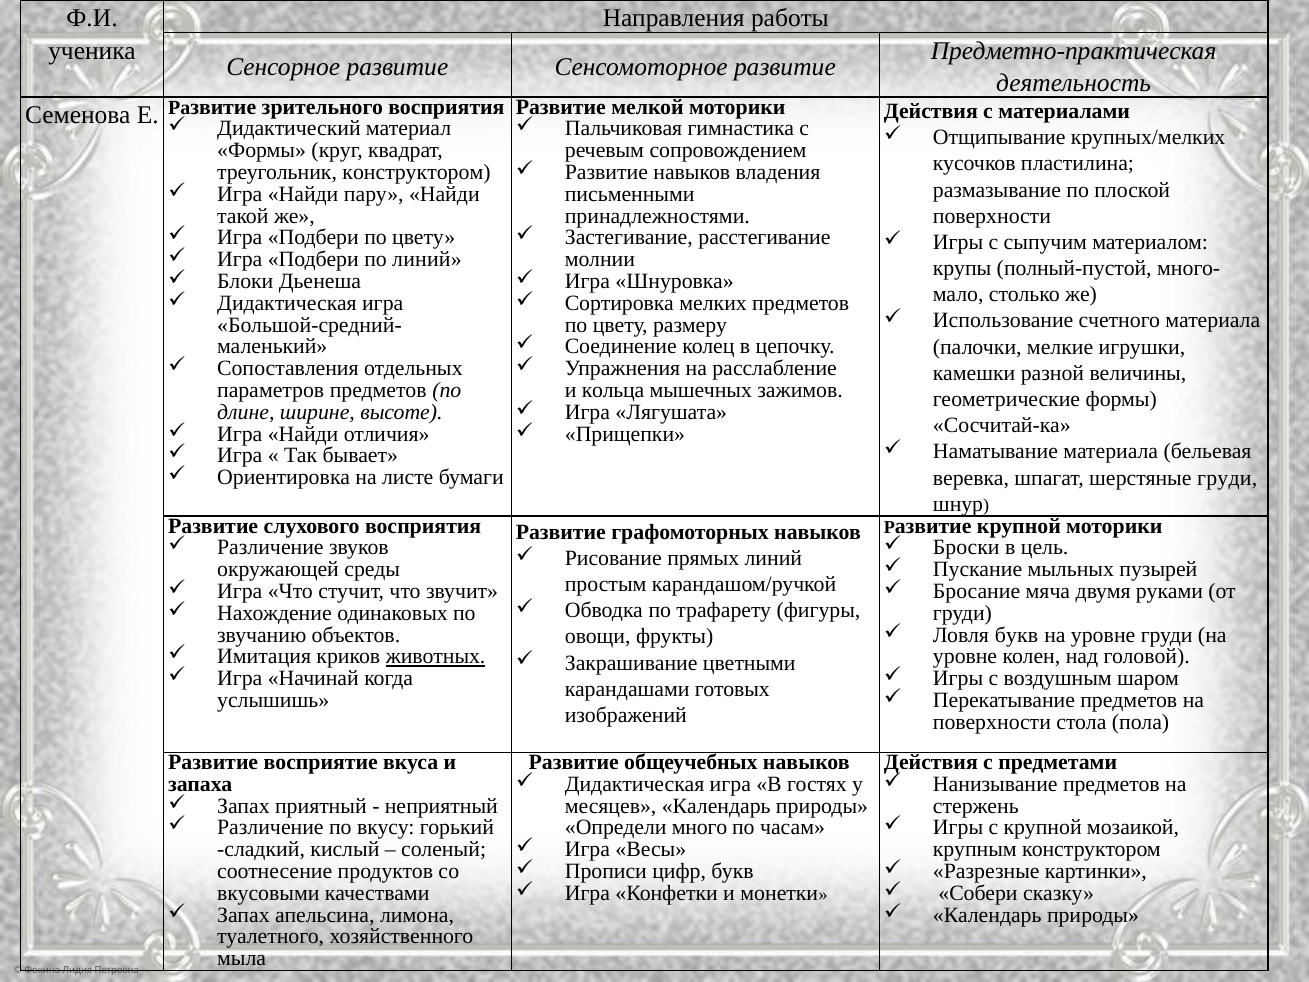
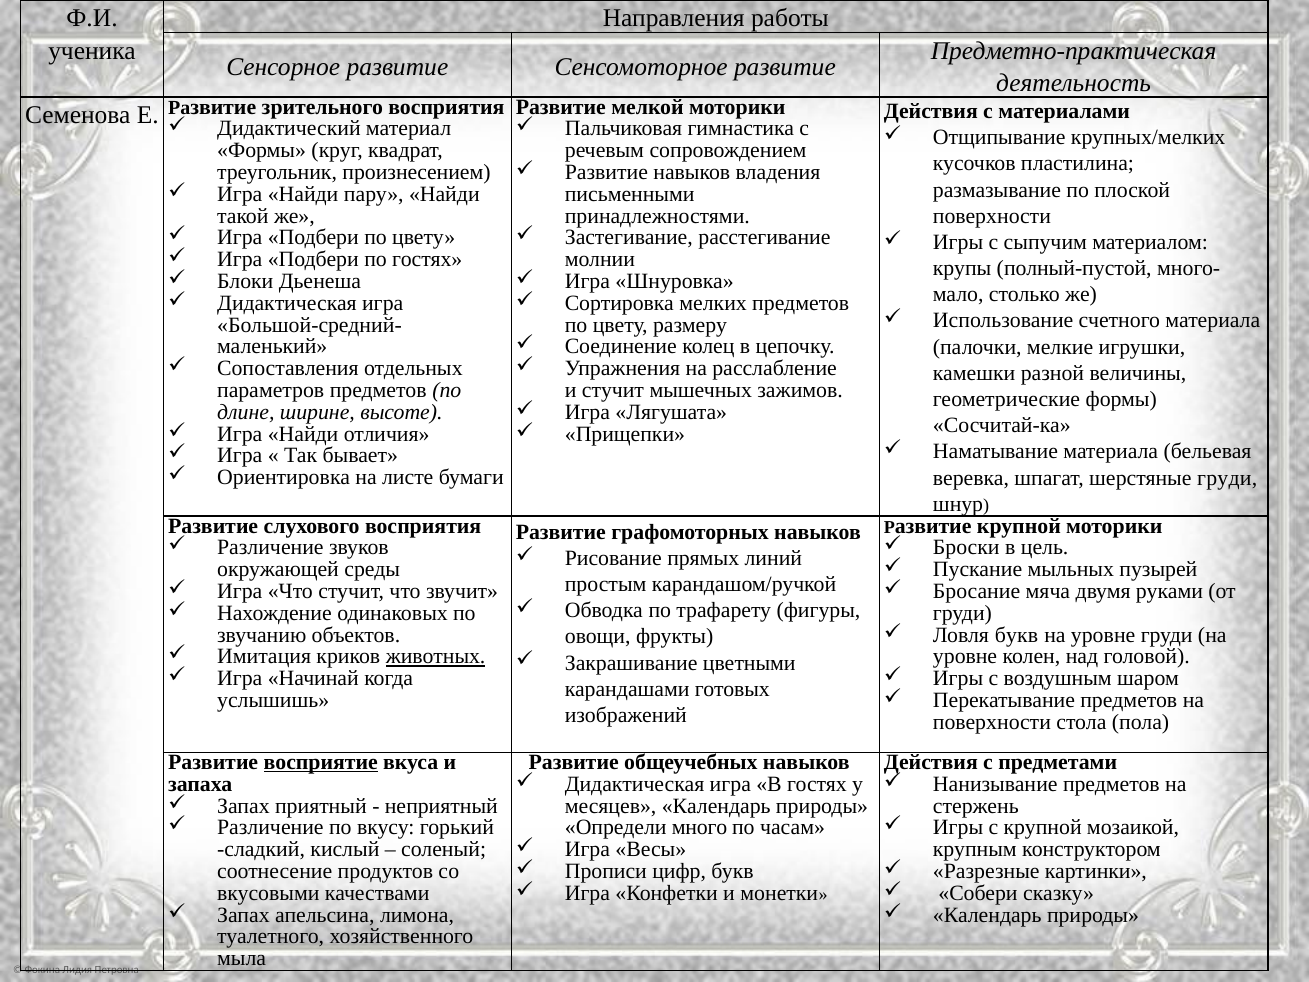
треугольник конструктором: конструктором -> произнесением (417, 172)
по линий: линий -> гостях (427, 259)
и кольца: кольца -> стучит (613, 390)
восприятие underline: none -> present (321, 762)
